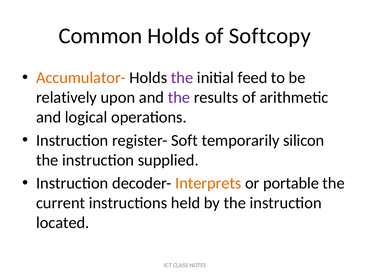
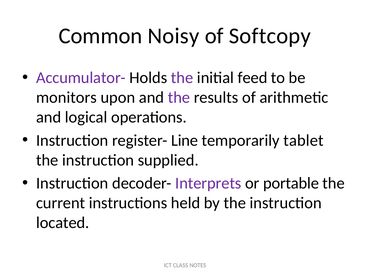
Common Holds: Holds -> Noisy (173, 36)
Accumulator- colour: orange -> purple (81, 78)
relatively: relatively -> monitors (66, 97)
Soft: Soft -> Line (185, 140)
silicon: silicon -> tablet (304, 140)
Interprets colour: orange -> purple (208, 183)
